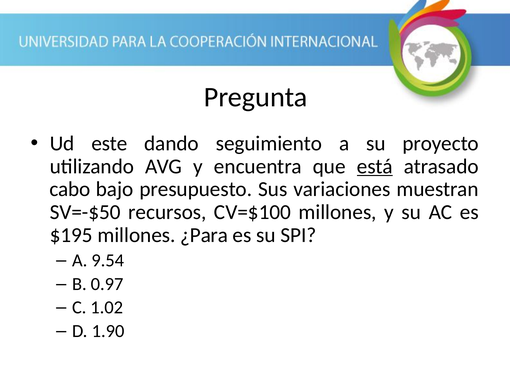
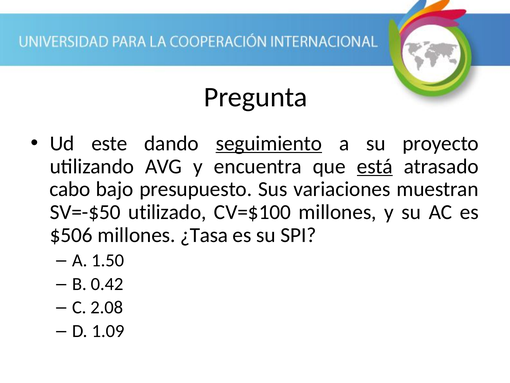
seguimiento underline: none -> present (269, 143)
recursos: recursos -> utilizado (167, 212)
$195: $195 -> $506 (71, 235)
¿Para: ¿Para -> ¿Tasa (204, 235)
9.54: 9.54 -> 1.50 (108, 260)
0.97: 0.97 -> 0.42 (107, 284)
1.02: 1.02 -> 2.08 (107, 307)
1.90: 1.90 -> 1.09 (108, 331)
